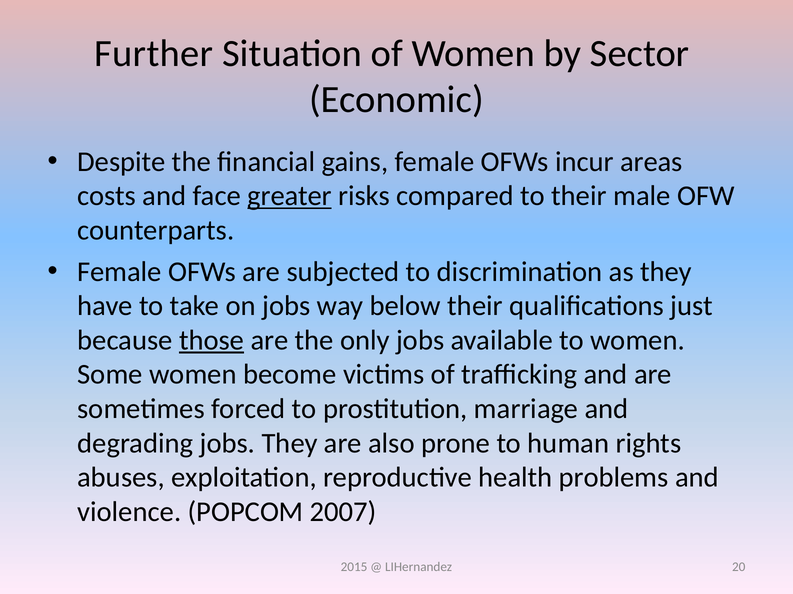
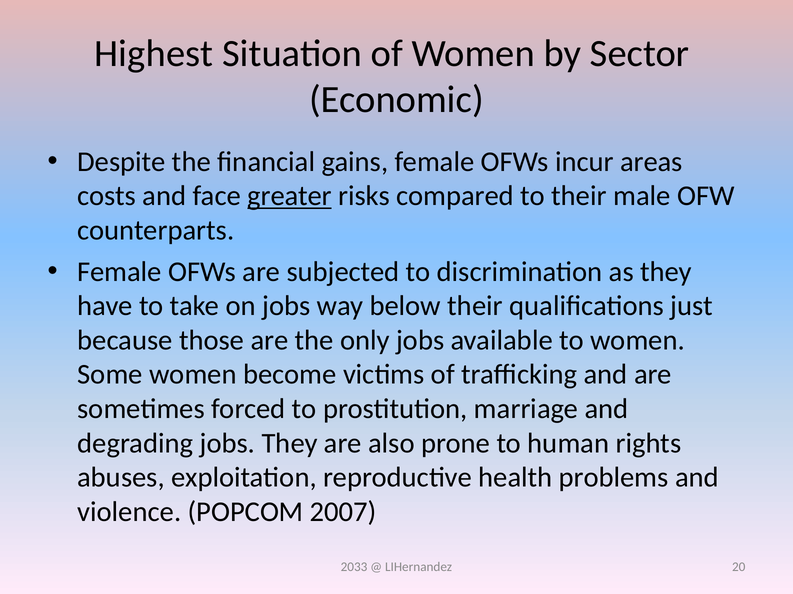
Further: Further -> Highest (154, 54)
those underline: present -> none (212, 341)
2015: 2015 -> 2033 (354, 568)
